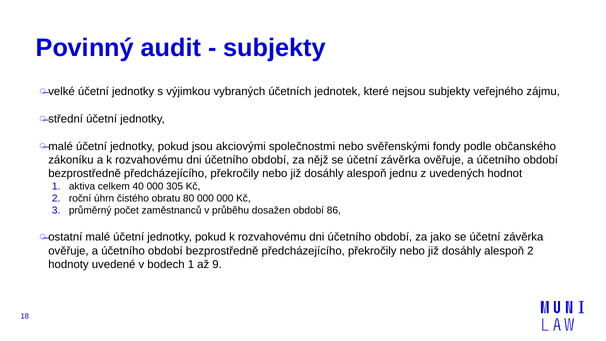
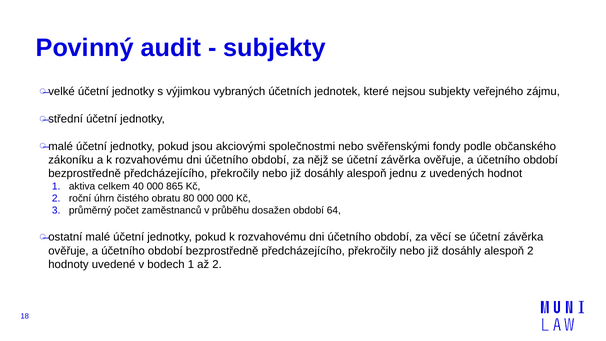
305: 305 -> 865 (175, 186)
86: 86 -> 64 (334, 211)
jako: jako -> věcí (441, 237)
až 9: 9 -> 2 (217, 264)
